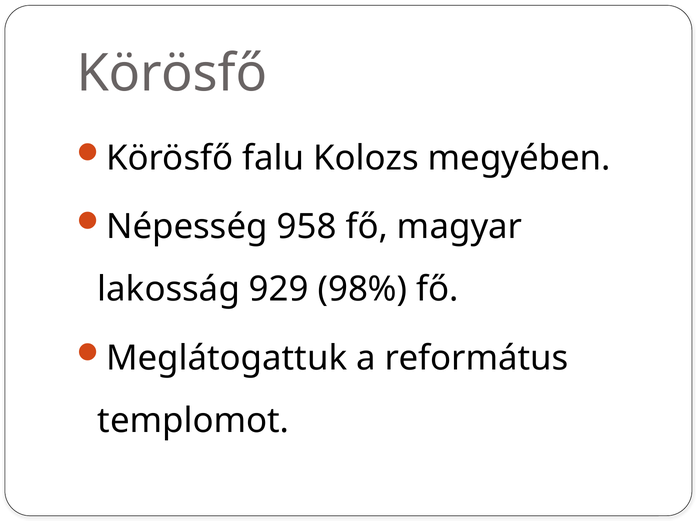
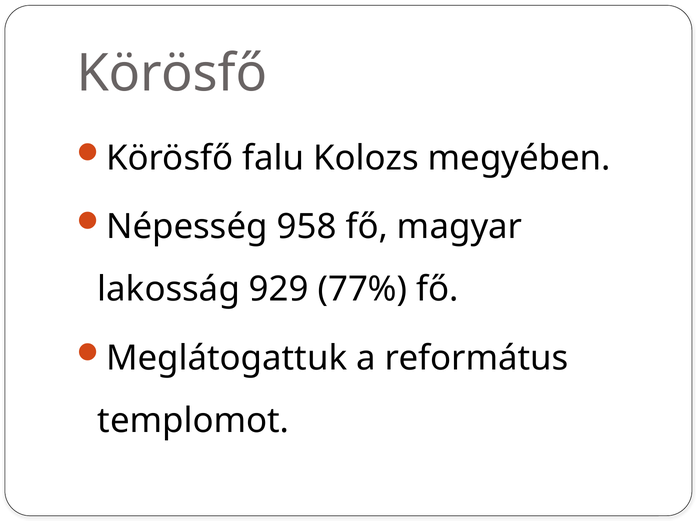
98%: 98% -> 77% (363, 289)
